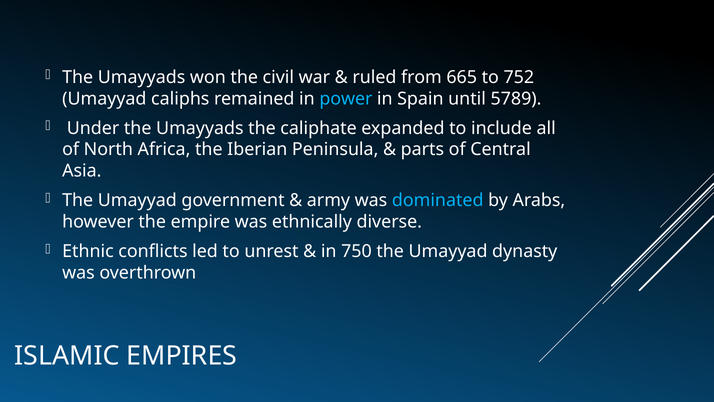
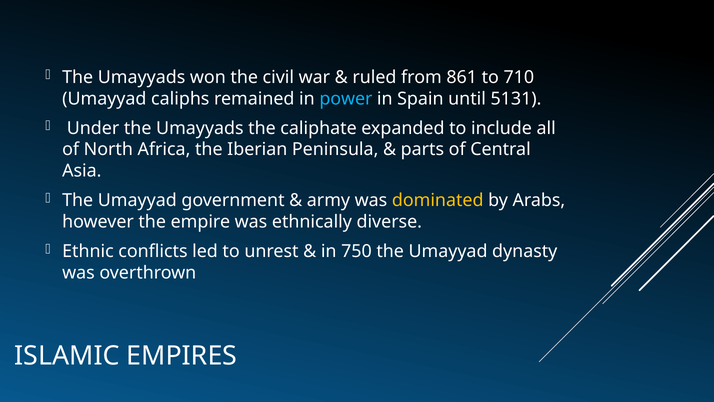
665: 665 -> 861 (462, 77)
752: 752 -> 710 (519, 77)
5789: 5789 -> 5131 (516, 99)
dominated colour: light blue -> yellow (438, 200)
